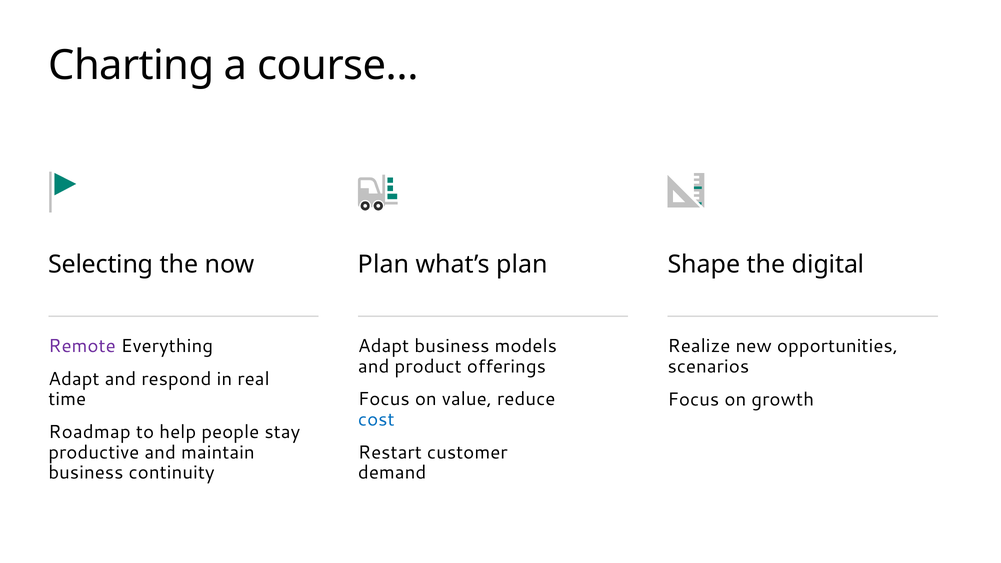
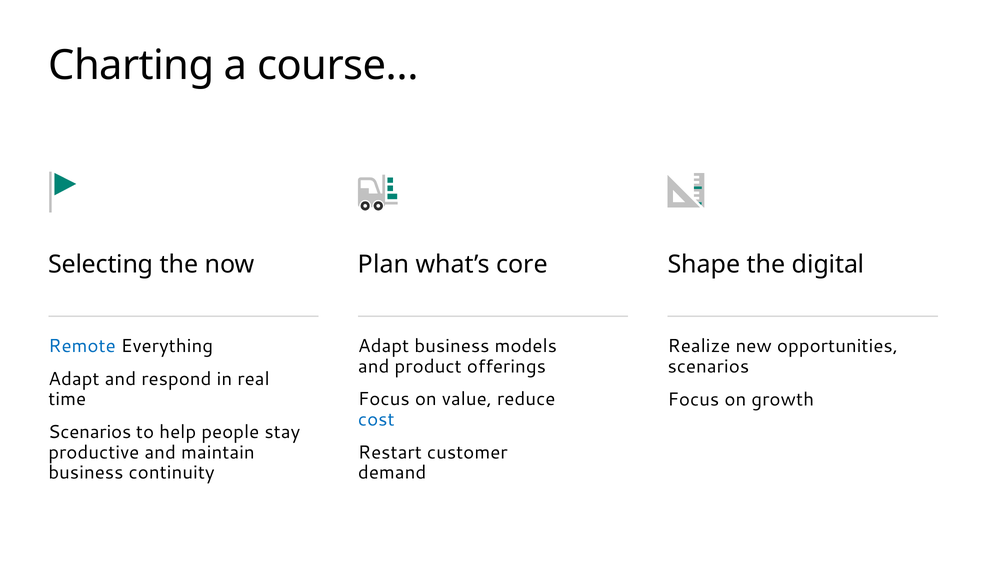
what’s plan: plan -> core (522, 264)
Remote colour: purple -> blue (82, 346)
Roadmap: Roadmap -> Scenarios (90, 432)
